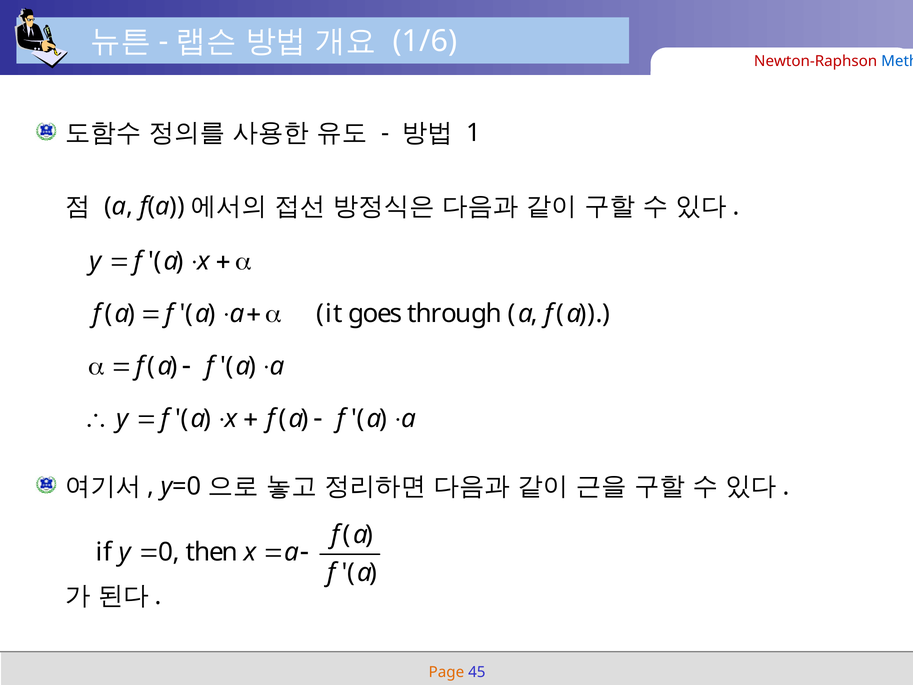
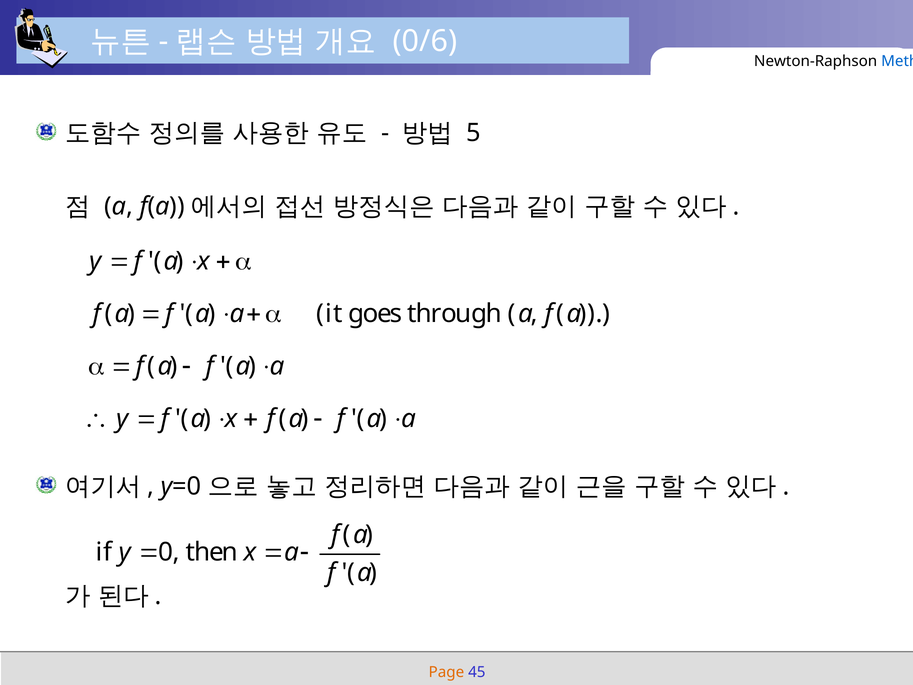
1/6: 1/6 -> 0/6 (425, 41)
Newton-Raphson colour: red -> black (816, 61)
1: 1 -> 5 (474, 133)
